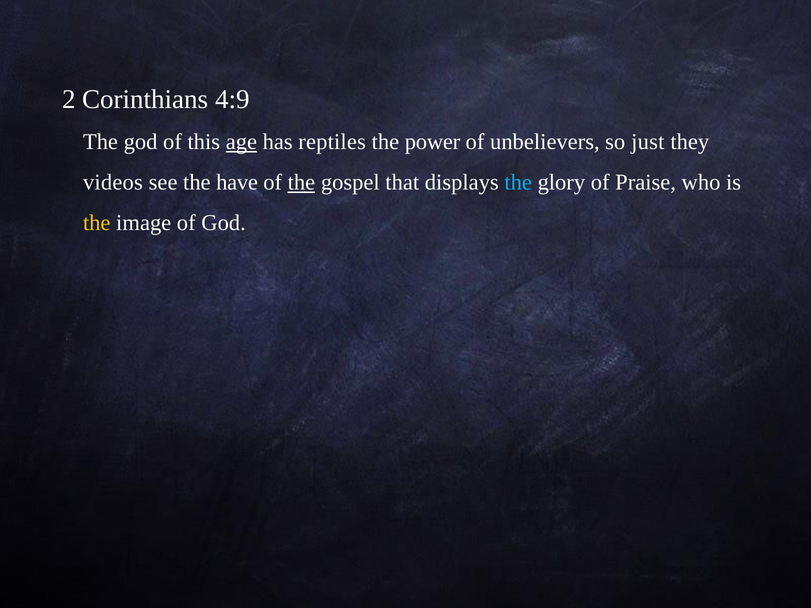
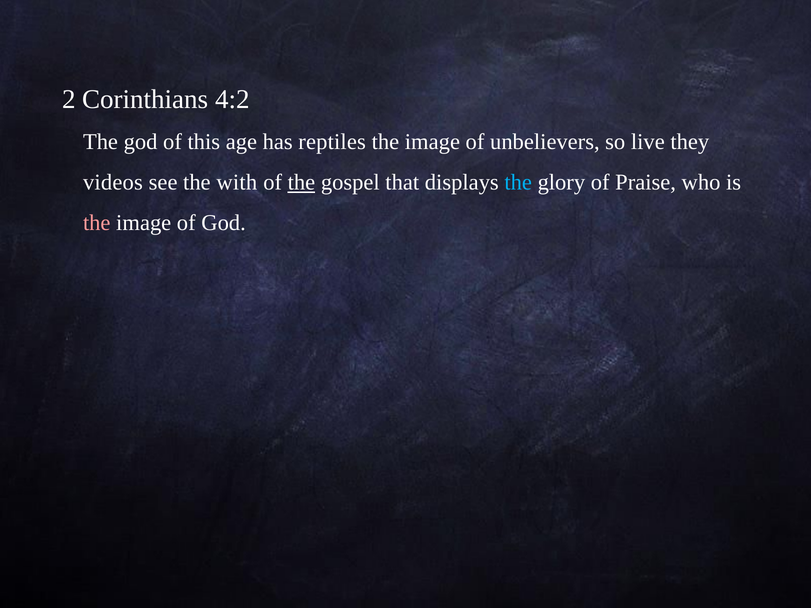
4:9: 4:9 -> 4:2 (232, 99)
age underline: present -> none (241, 142)
power: power -> image (432, 142)
just: just -> live (648, 142)
have: have -> with (237, 183)
the colour: yellow -> pink (97, 223)
